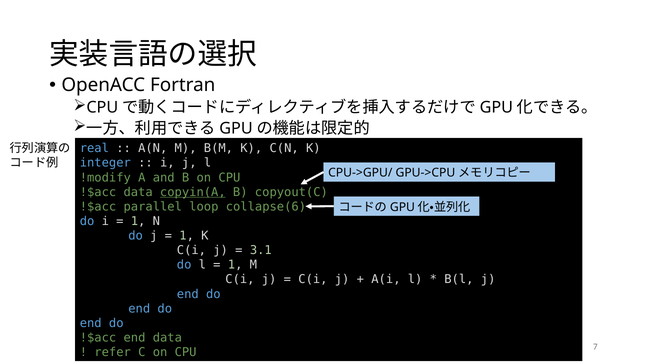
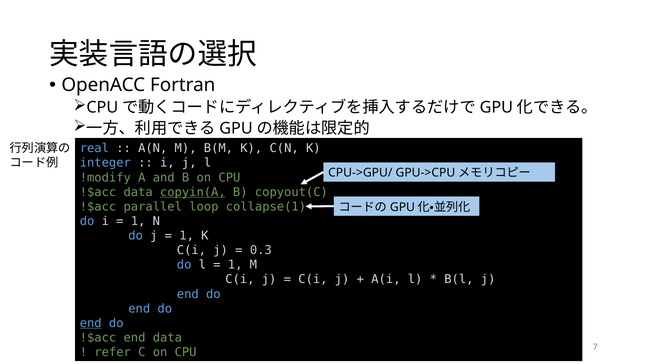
collapse(6: collapse(6 -> collapse(1 (266, 207)
3.1: 3.1 -> 0.3 (261, 250)
end underline: none -> present (91, 323)
